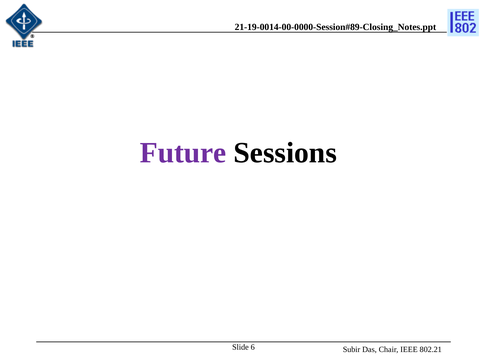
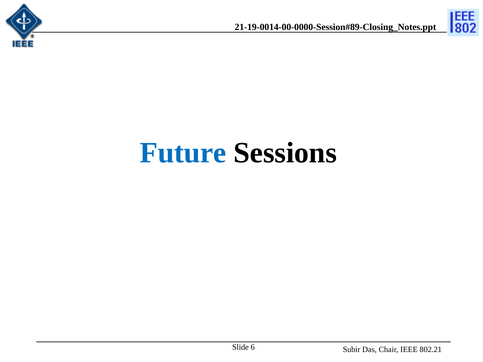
Future colour: purple -> blue (183, 153)
